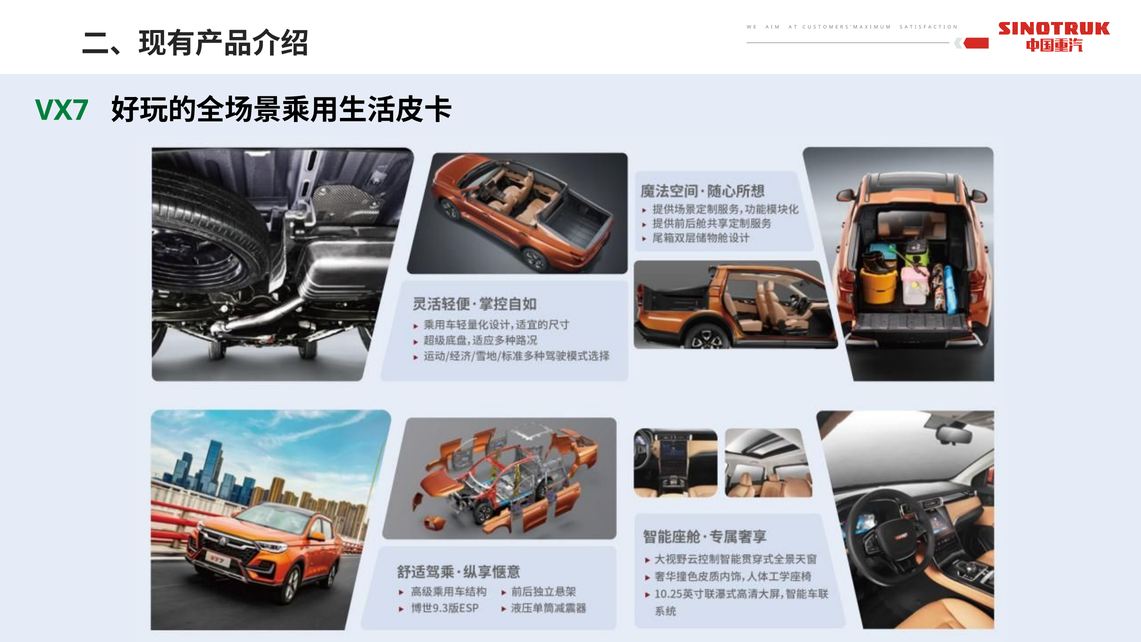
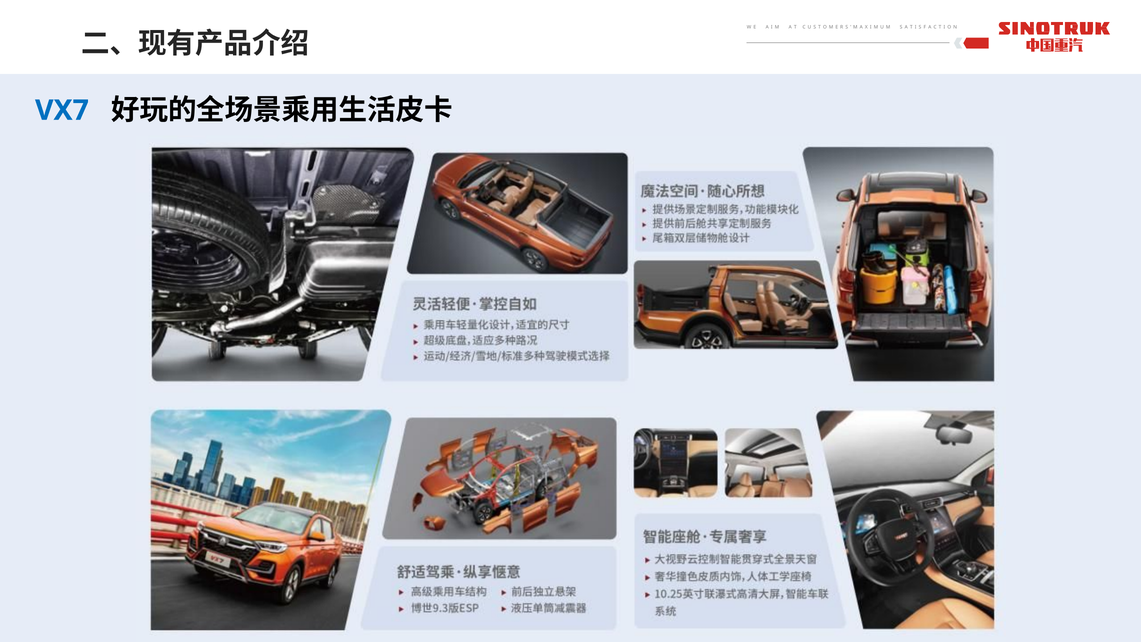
VX7 colour: green -> blue (62, 110)
